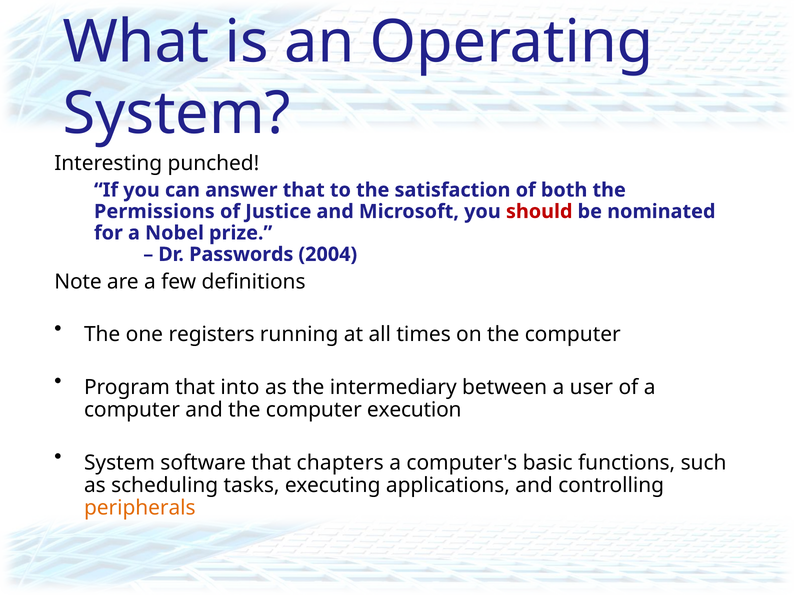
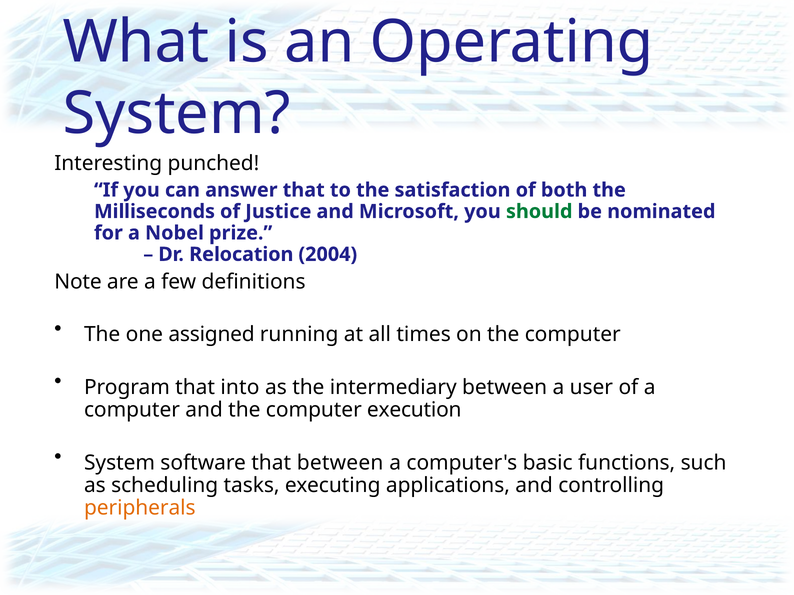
Permissions: Permissions -> Milliseconds (154, 212)
should colour: red -> green (539, 212)
Passwords: Passwords -> Relocation (241, 255)
registers: registers -> assigned (212, 335)
that chapters: chapters -> between (340, 463)
